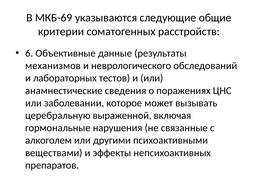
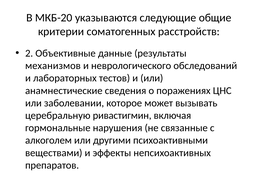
МКБ-69: МКБ-69 -> МКБ-20 (54, 18)
6: 6 -> 2 (29, 53)
выраженной: выраженной -> ривастигмин (122, 116)
